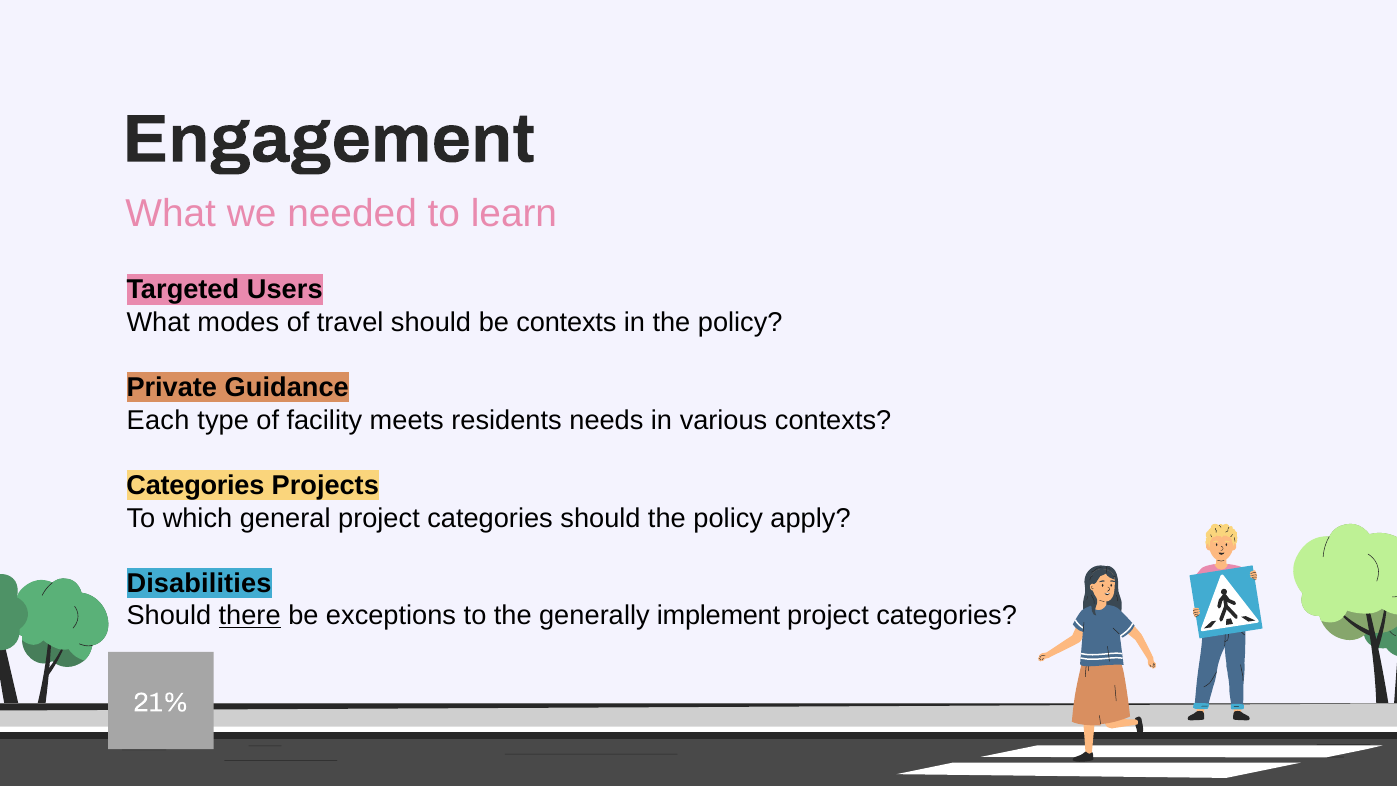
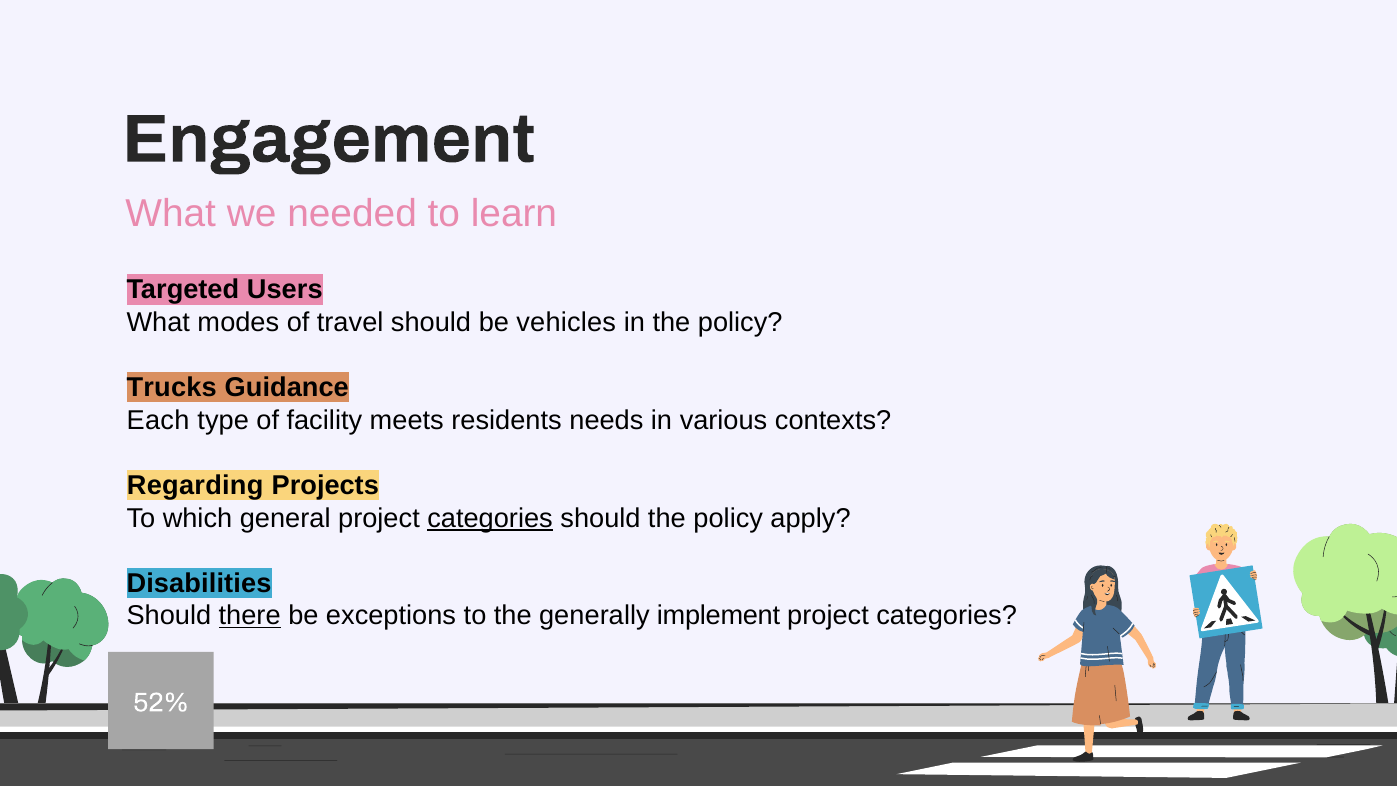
be contexts: contexts -> vehicles (566, 322)
Private: Private -> Trucks (172, 387)
Categories: Categories -> Regarding (195, 485)
categories underline: none -> present (490, 518)
21%: 21% -> 52% (161, 702)
